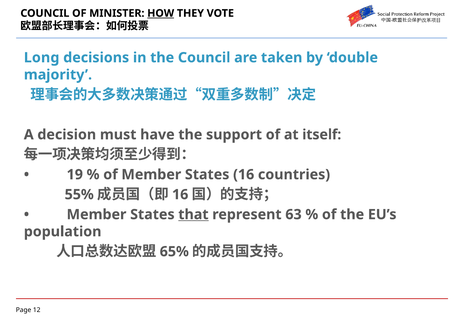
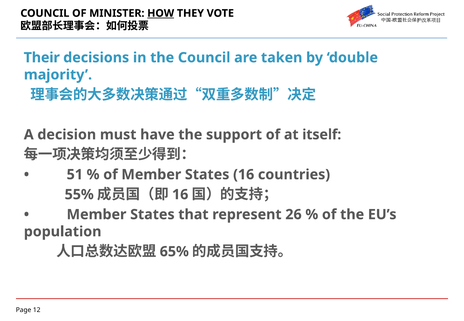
Long: Long -> Their (42, 58)
19: 19 -> 51 (75, 175)
that underline: present -> none (193, 215)
63: 63 -> 26 (294, 215)
